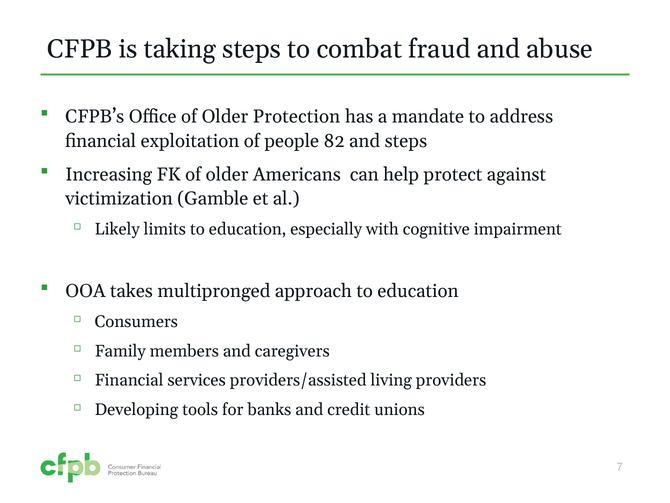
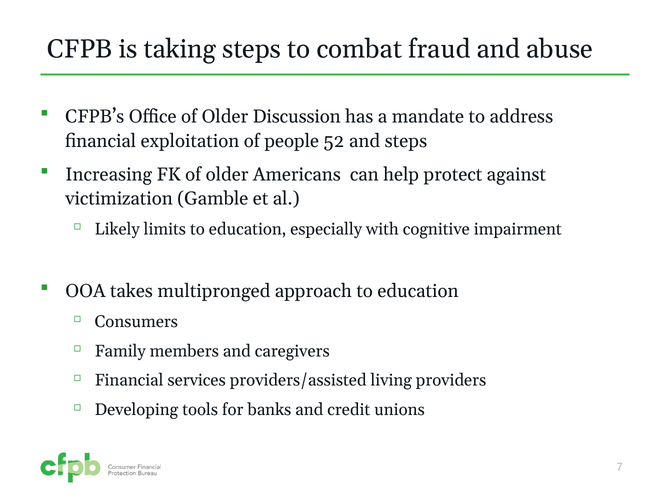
Protection: Protection -> Discussion (297, 117)
82: 82 -> 52 (334, 141)
